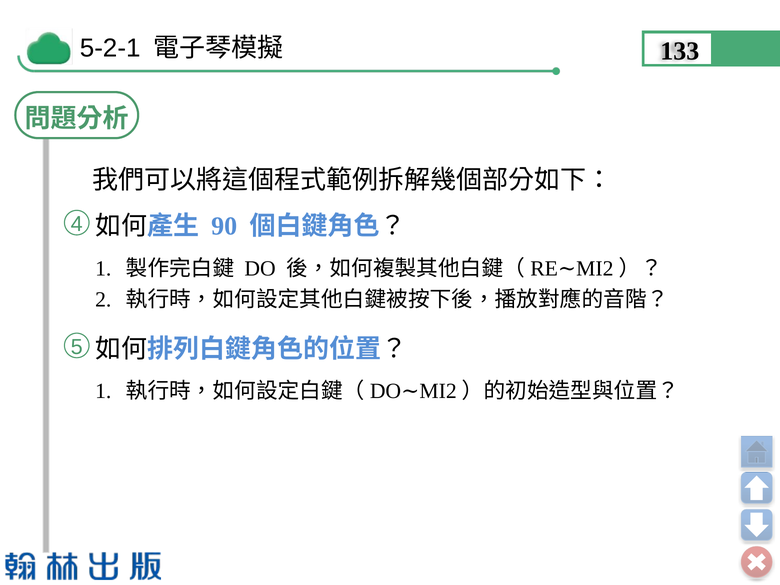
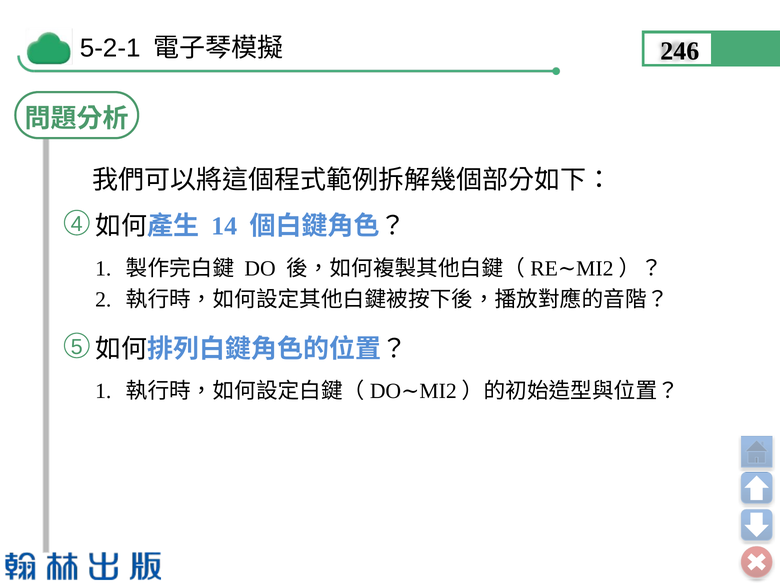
133: 133 -> 246 (680, 51)
90: 90 -> 14 (224, 226)
